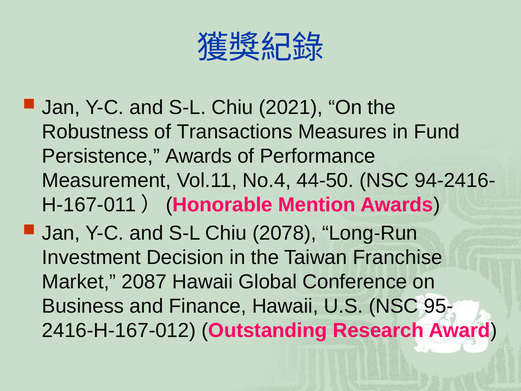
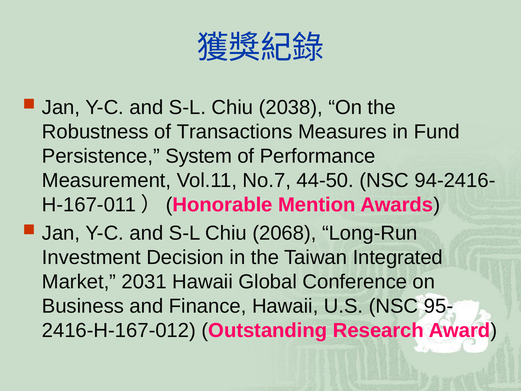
2021: 2021 -> 2038 (291, 107)
Persistence Awards: Awards -> System (199, 156)
No.4: No.4 -> No.7 (267, 180)
2078: 2078 -> 2068 (284, 233)
Franchise: Franchise -> Integrated (398, 257)
2087: 2087 -> 2031 (144, 282)
